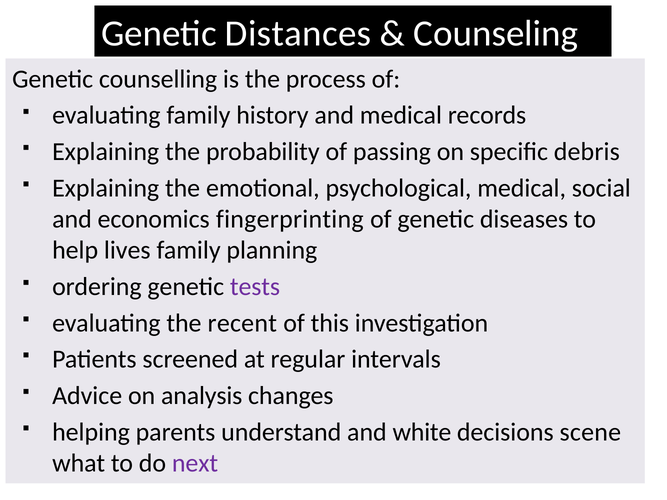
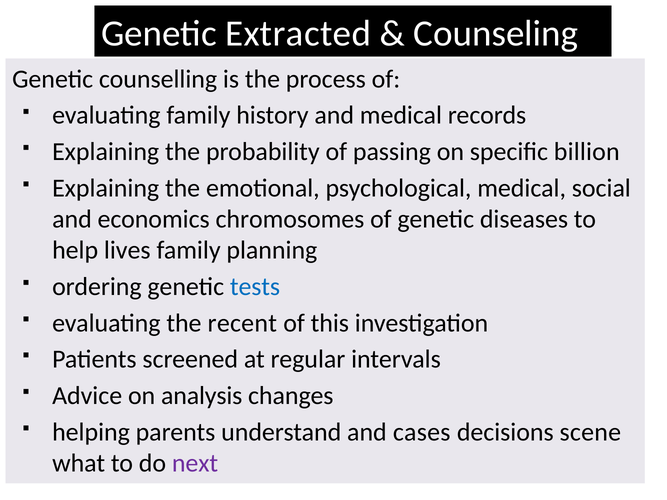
Distances: Distances -> Extracted (298, 34)
debris: debris -> billion (587, 152)
fingerprinting: fingerprinting -> chromosomes (290, 219)
tests colour: purple -> blue (255, 287)
white: white -> cases (422, 432)
